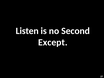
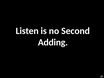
Except: Except -> Adding (53, 42)
